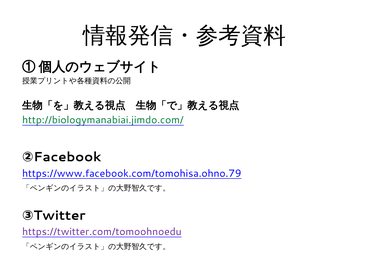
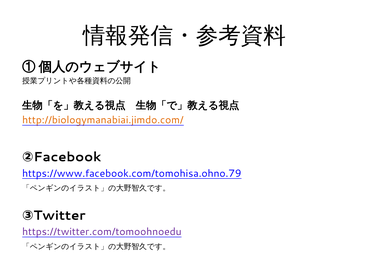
http://biologymanabiai.jimdo.com/ colour: green -> orange (103, 120)
